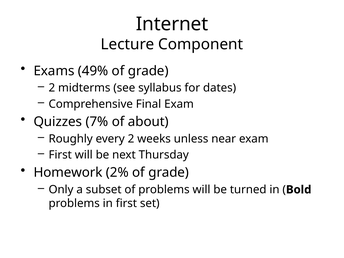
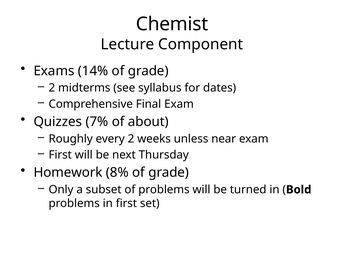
Internet: Internet -> Chemist (172, 24)
49%: 49% -> 14% (93, 71)
2%: 2% -> 8% (117, 173)
